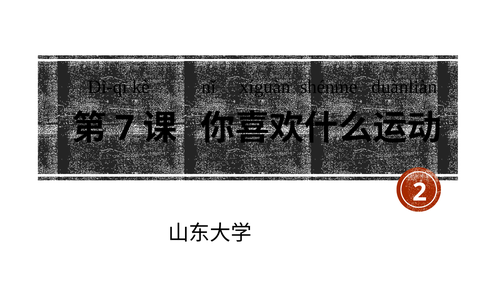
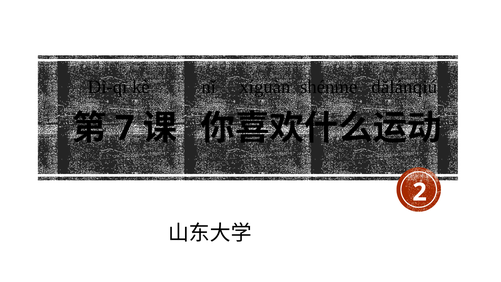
duànliàn: duànliàn -> dǎlánqiú (404, 87)
